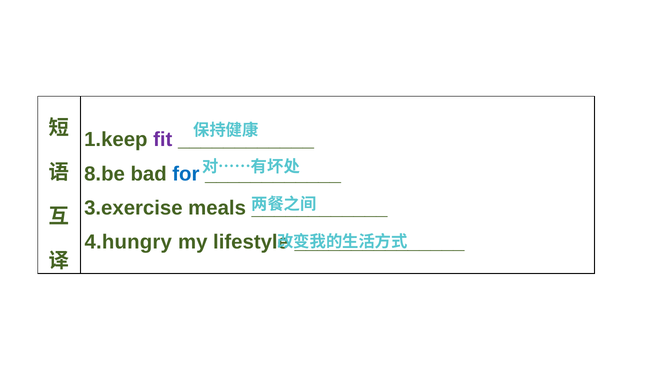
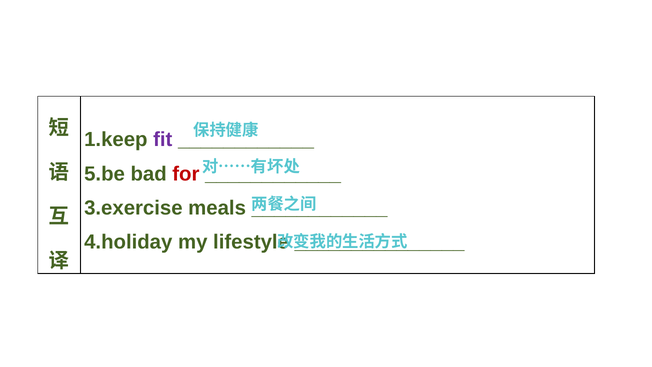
8.be: 8.be -> 5.be (105, 174)
for colour: blue -> red (186, 174)
4.hungry: 4.hungry -> 4.holiday (128, 242)
